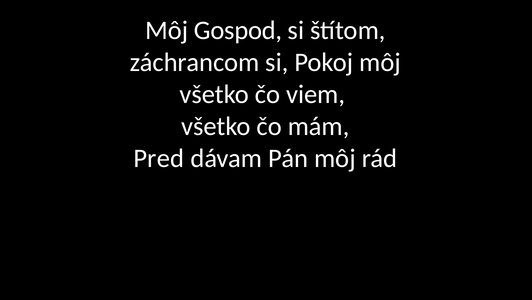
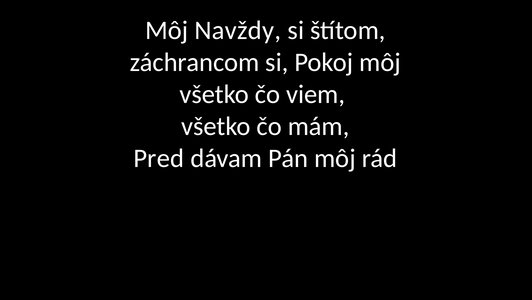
Gospod: Gospod -> Navždy (238, 30)
